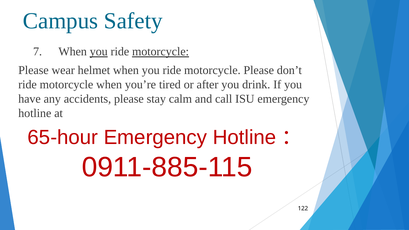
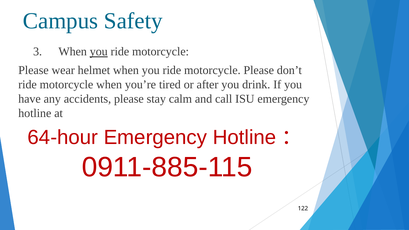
7: 7 -> 3 (38, 52)
motorcycle underline: present -> none (161, 52)
65-hour: 65-hour -> 64-hour (63, 137)
